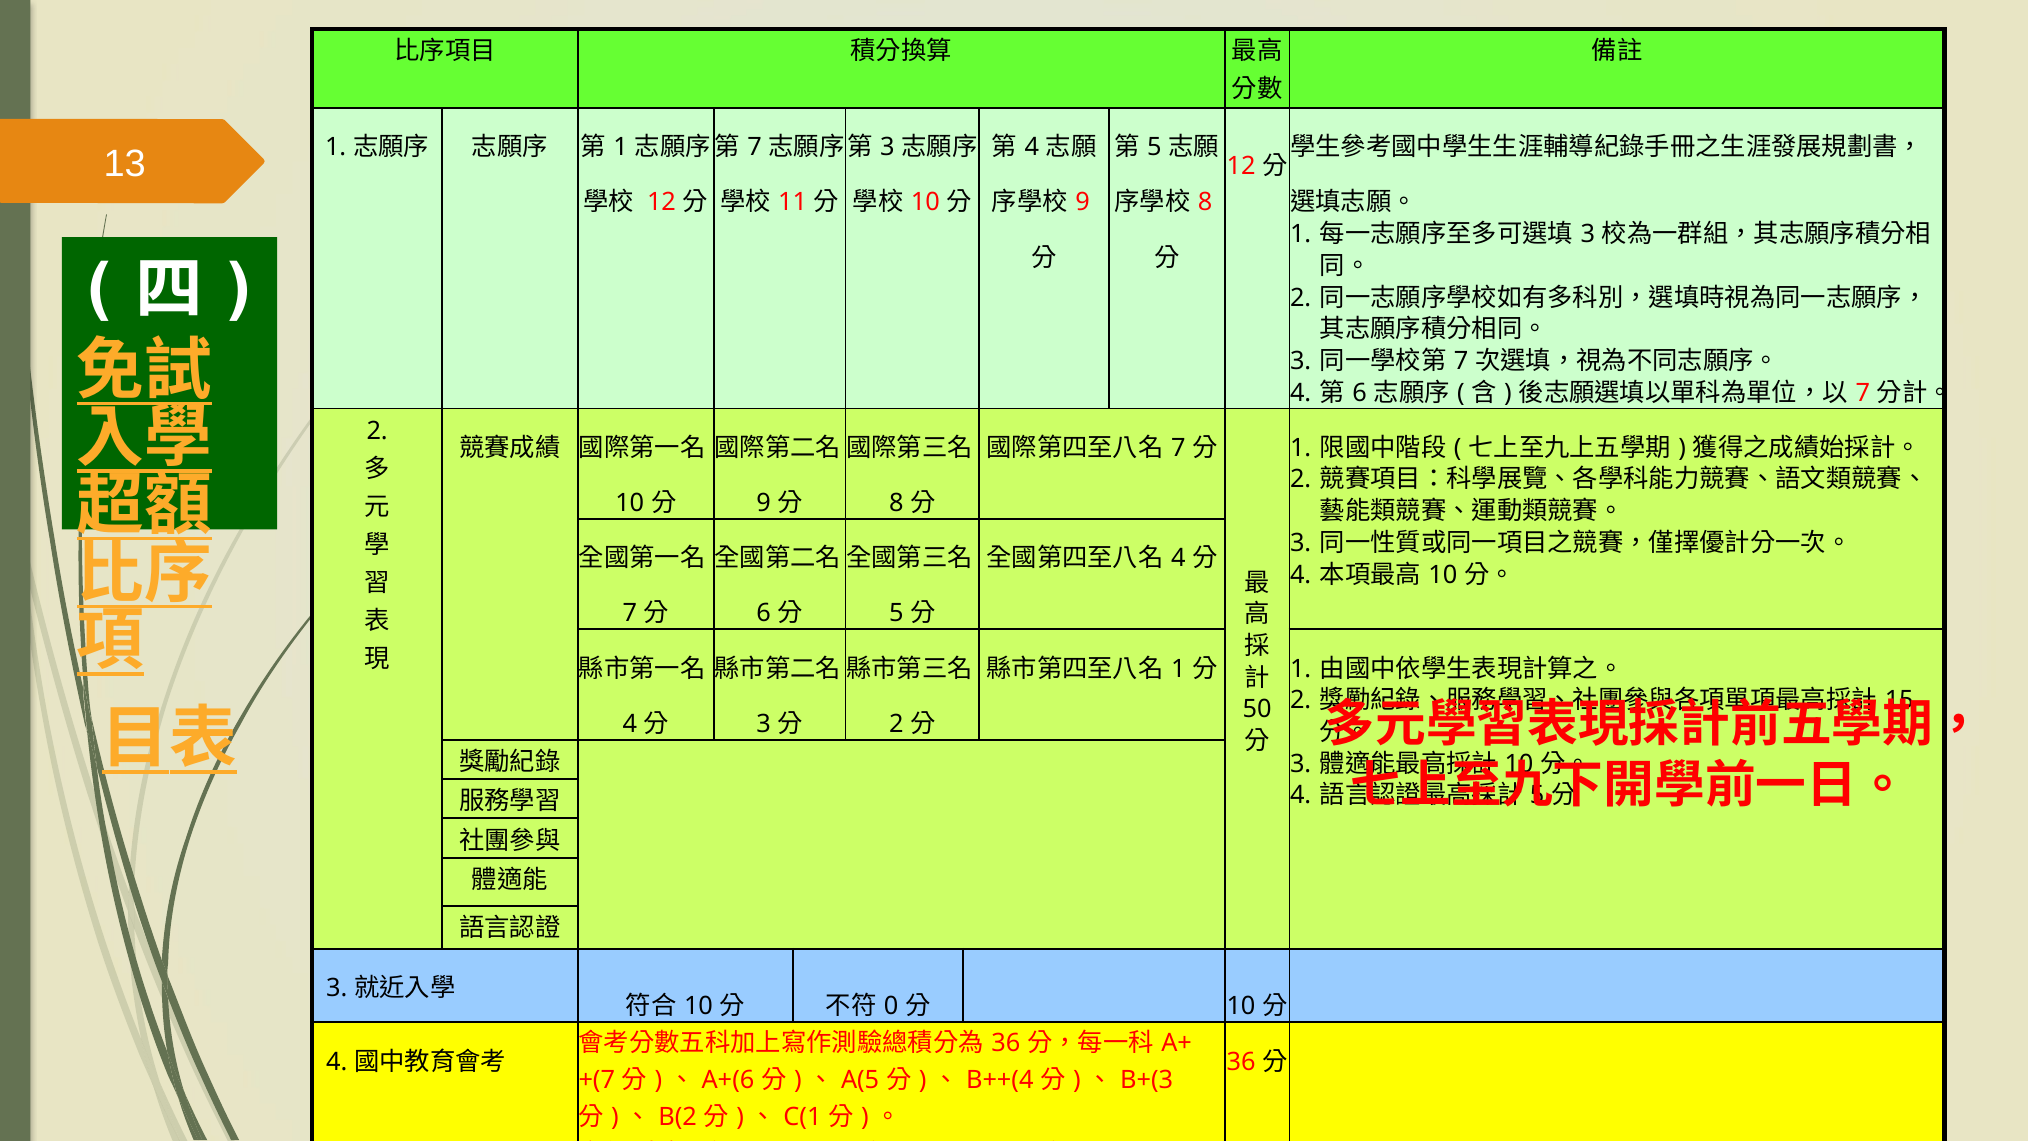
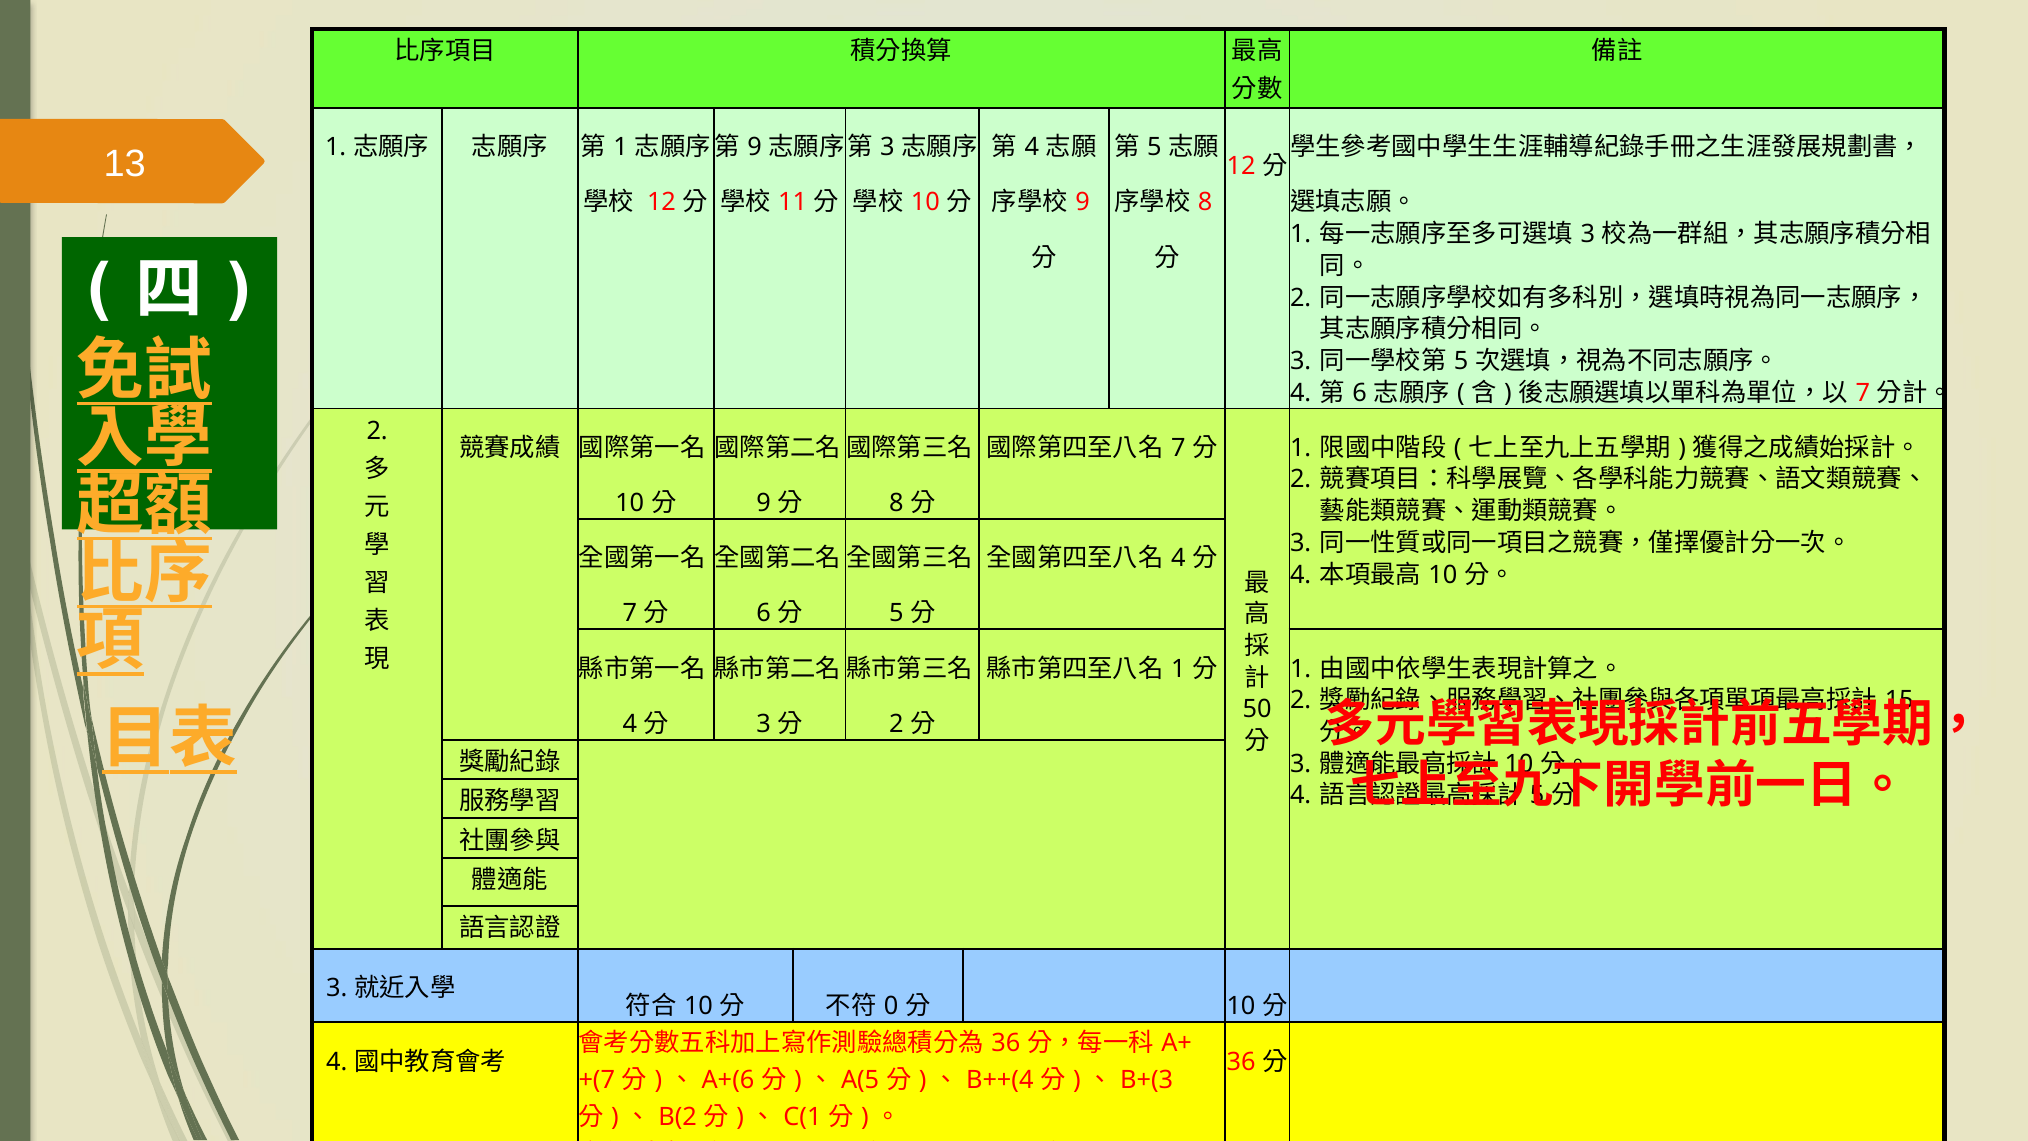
7: 7 -> 9 (755, 147)
7: 7 -> 5 (1461, 361)
